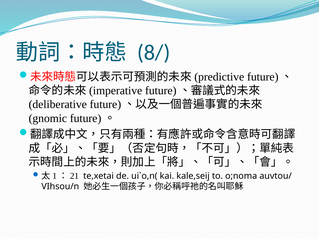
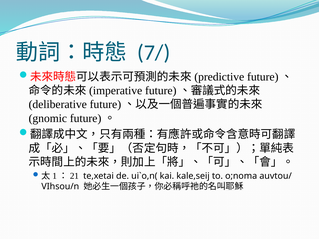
8/: 8/ -> 7/ (154, 53)
